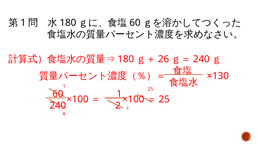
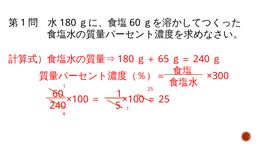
26: 26 -> 65 (164, 59)
×130: ×130 -> ×300 (218, 76)
2: 2 -> 5 (118, 106)
